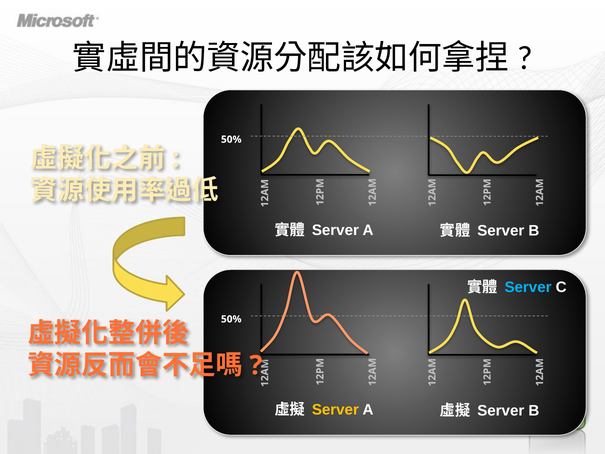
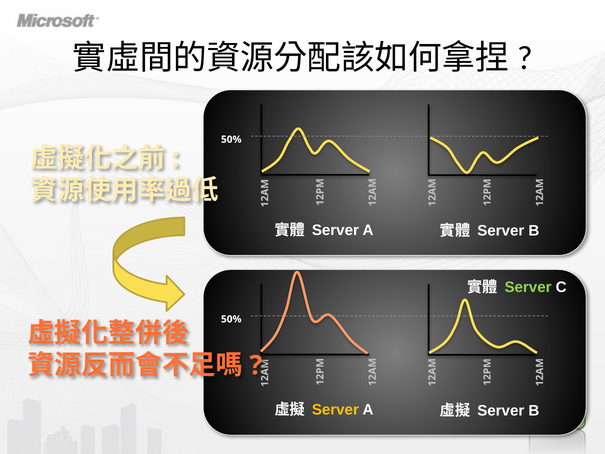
Server colour: light blue -> light green (528, 287)
